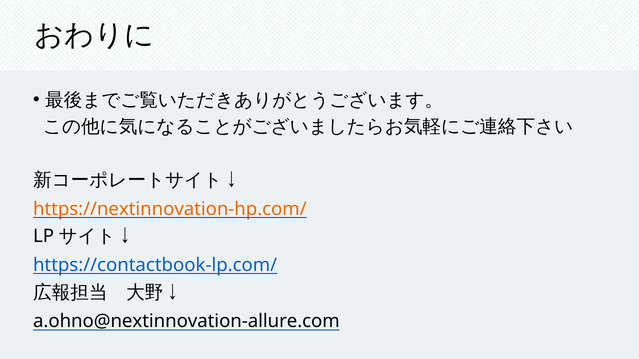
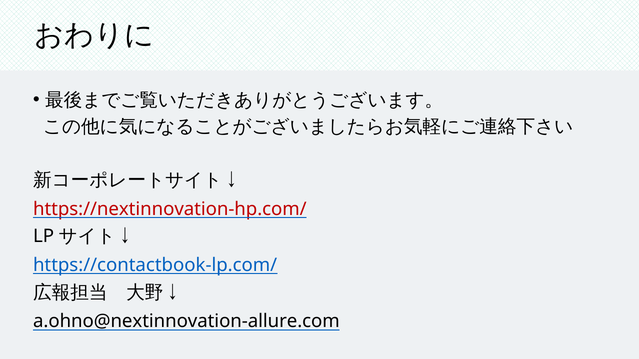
https://nextinnovation-hp.com/ colour: orange -> red (170, 209)
